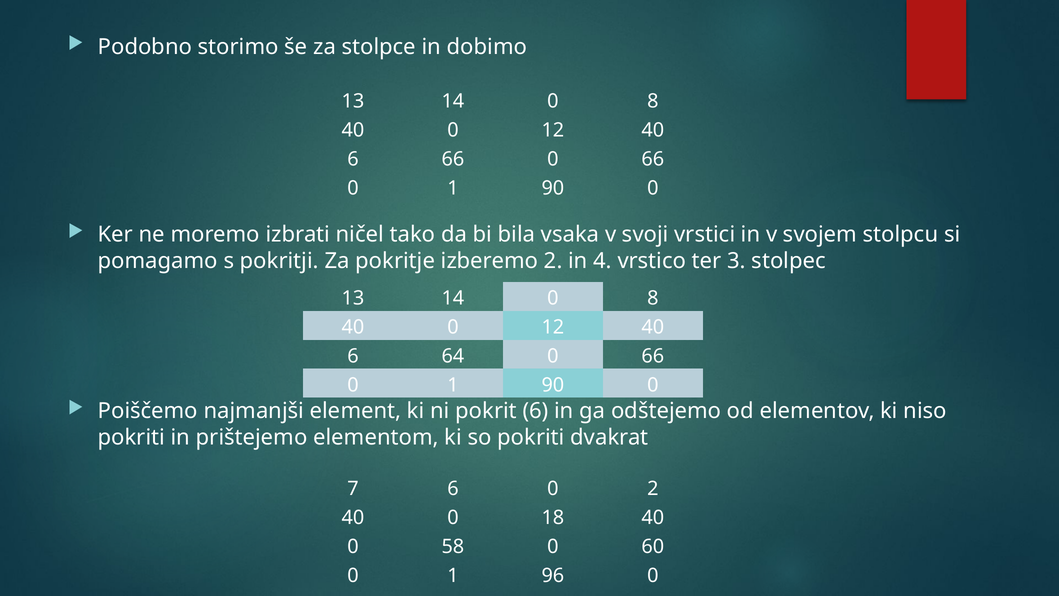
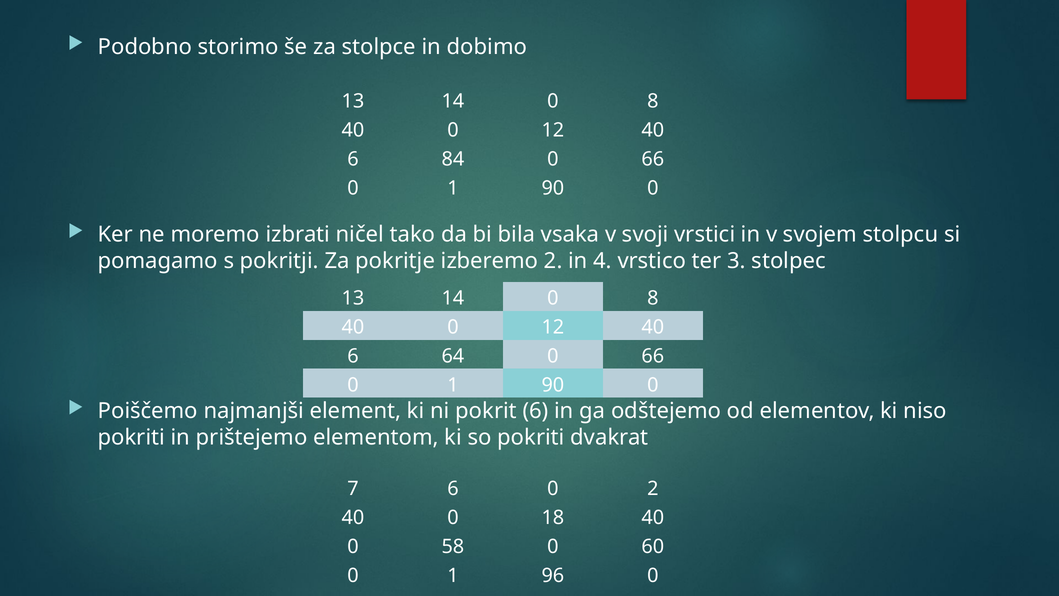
6 66: 66 -> 84 (453, 159)
